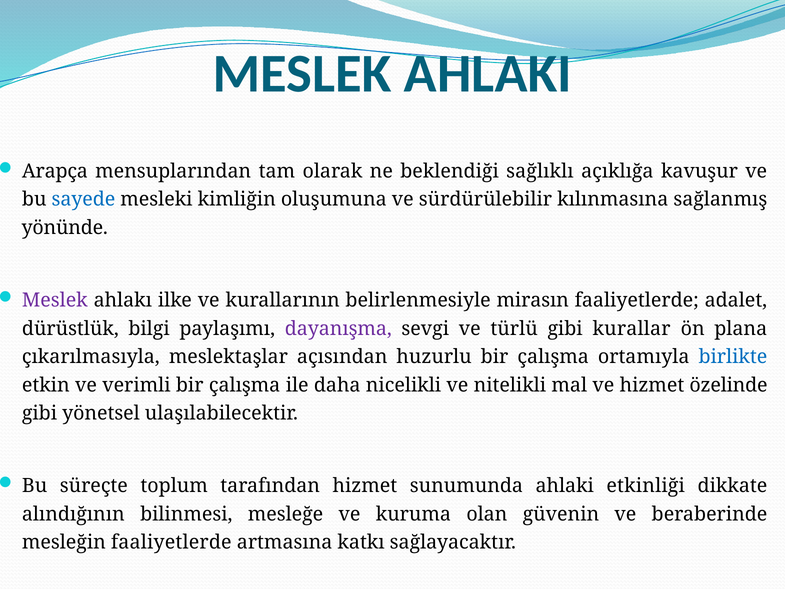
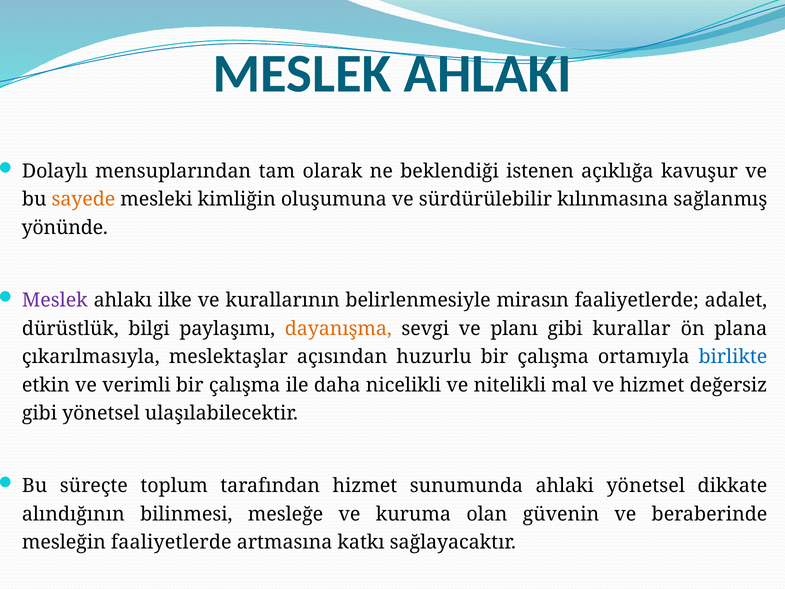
Arapça: Arapça -> Dolaylı (55, 171)
sağlıklı: sağlıklı -> istenen (540, 171)
sayede colour: blue -> orange (83, 199)
dayanışma colour: purple -> orange (338, 328)
türlü: türlü -> planı (514, 328)
özelinde: özelinde -> değersiz (728, 385)
ahlaki etkinliği: etkinliği -> yönetsel (646, 486)
